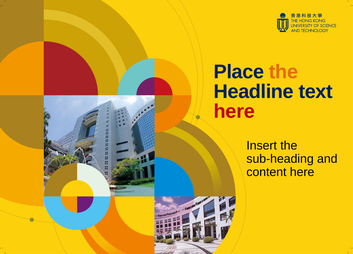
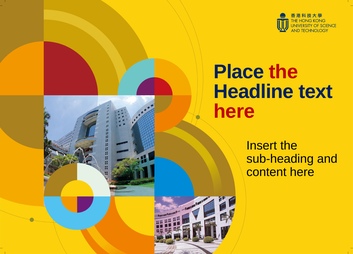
the colour: orange -> red (283, 72)
